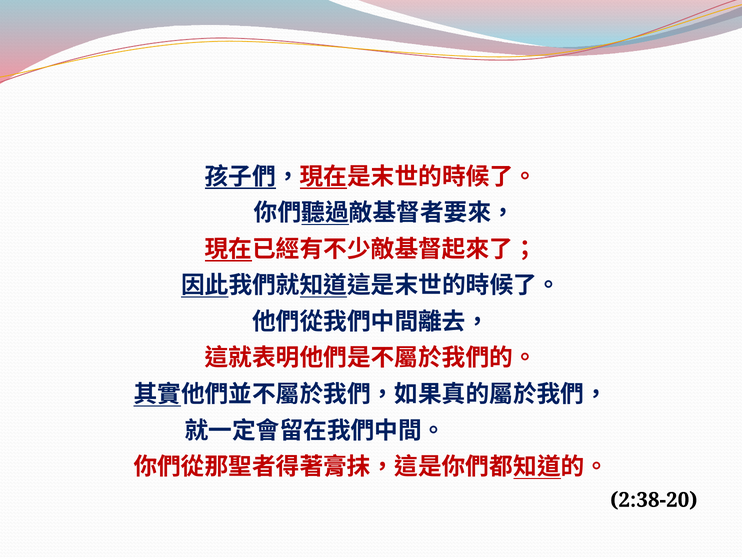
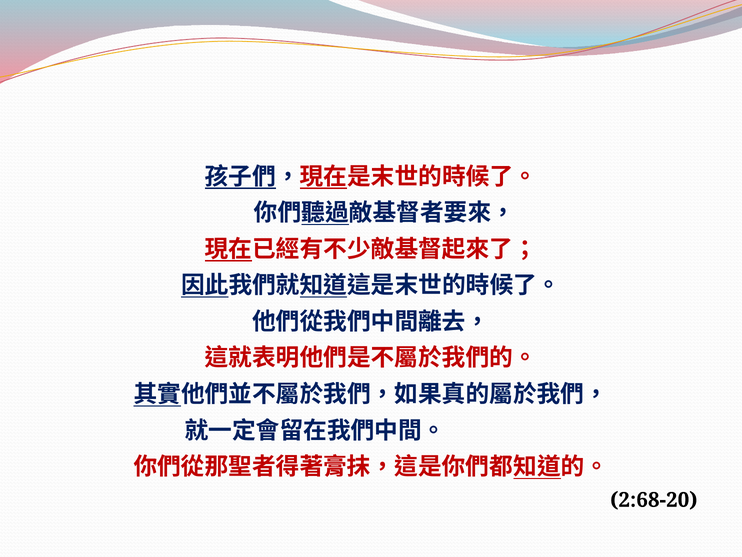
2:38-20: 2:38-20 -> 2:68-20 (654, 500)
